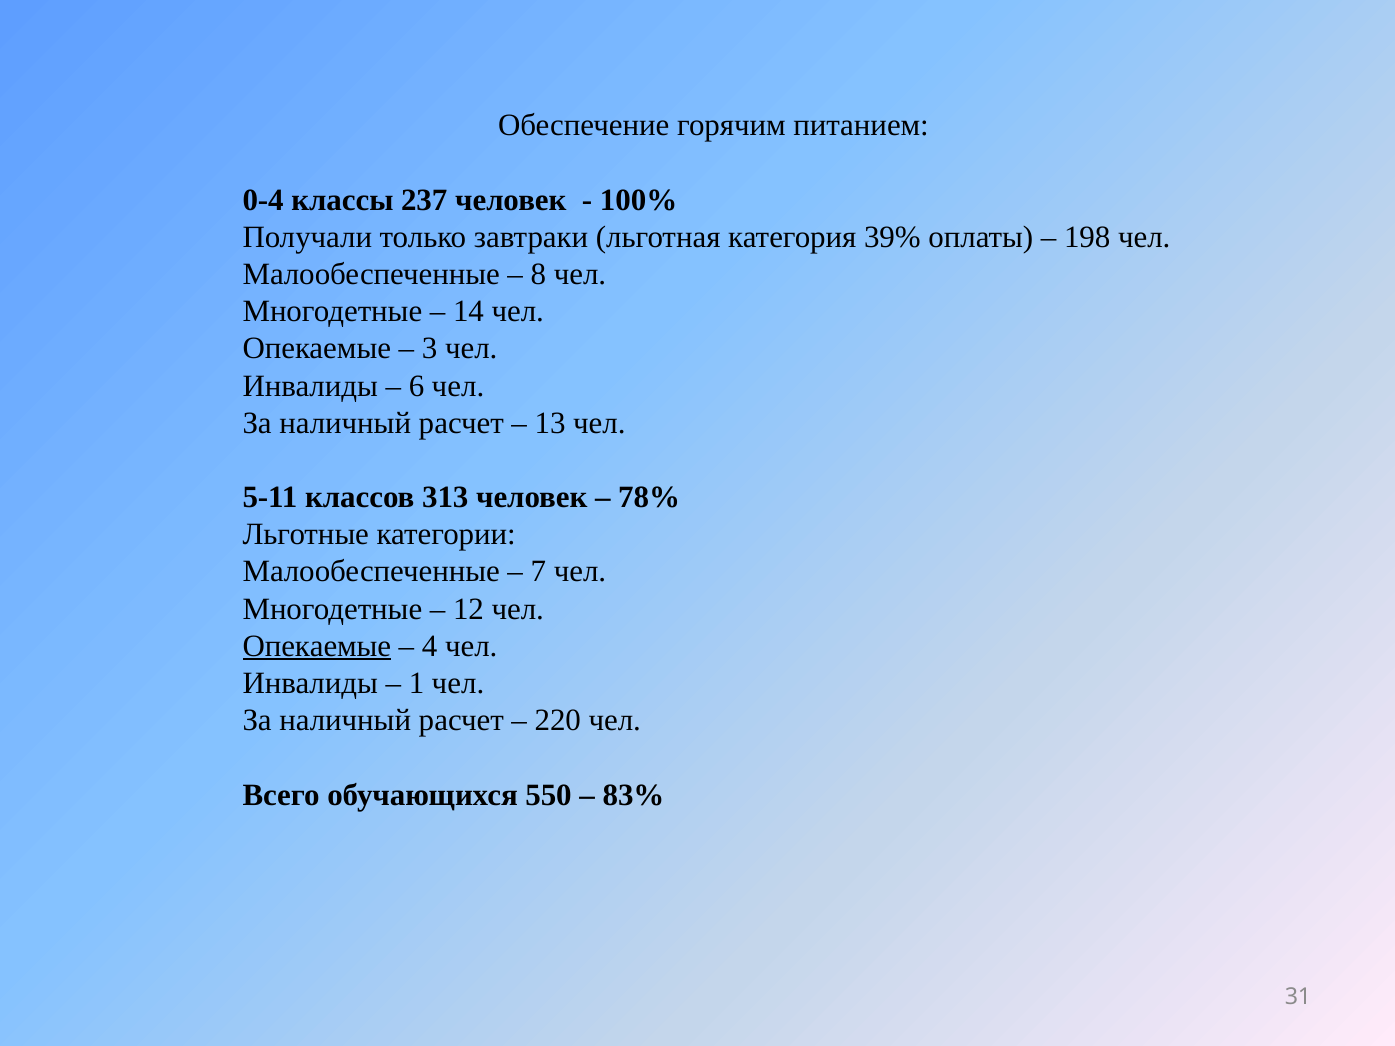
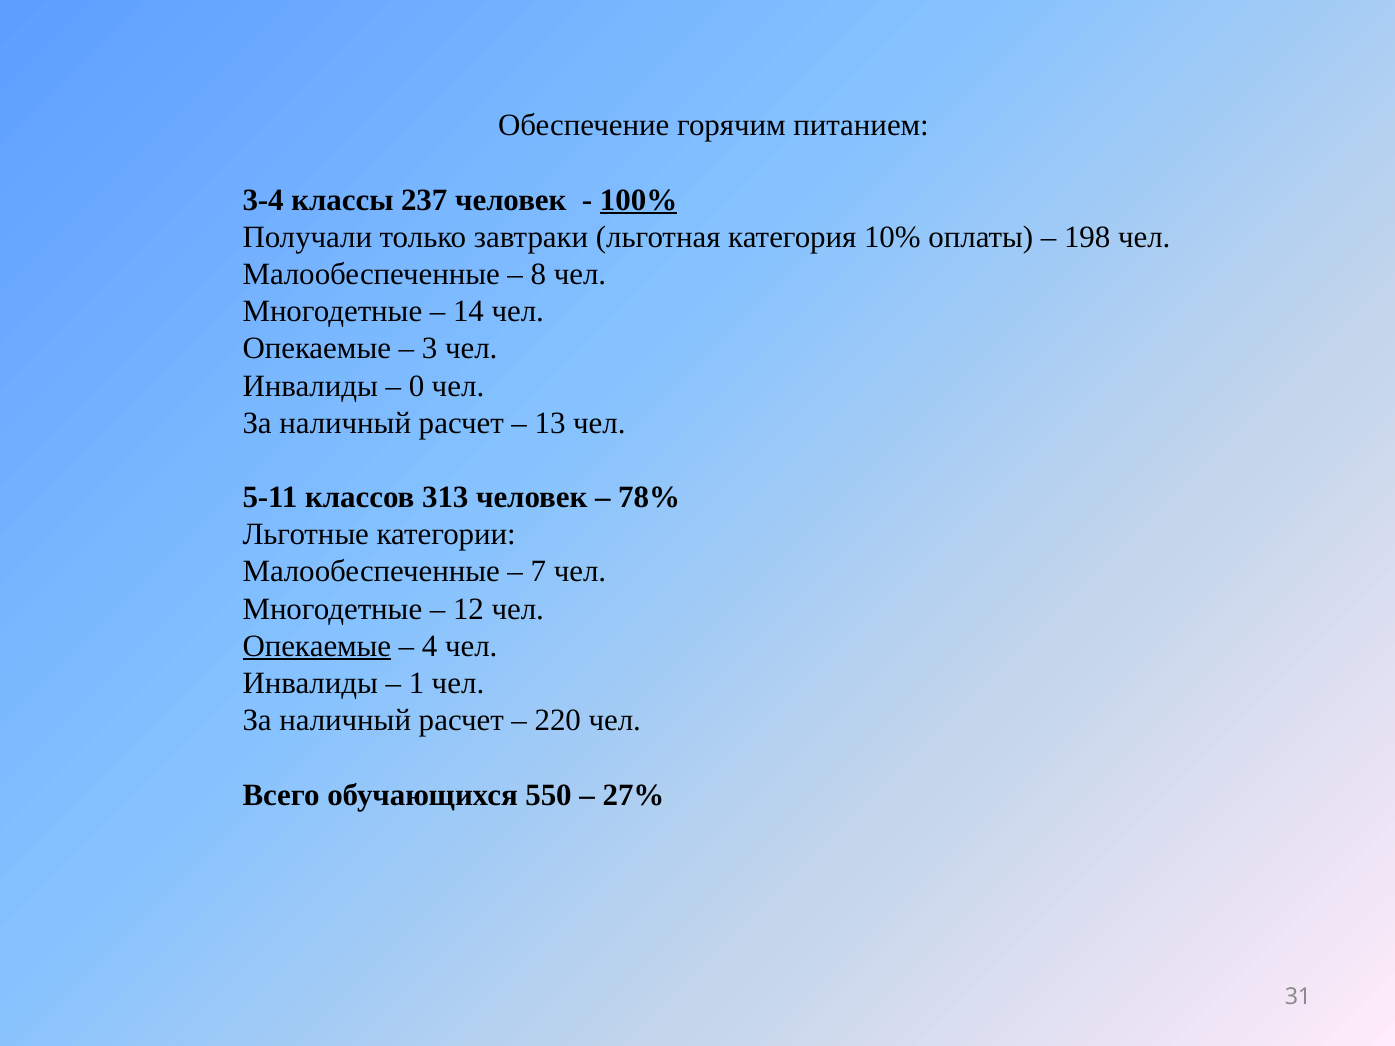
0-4: 0-4 -> 3-4 (263, 200)
100% underline: none -> present (639, 200)
39%: 39% -> 10% (892, 237)
6: 6 -> 0 (417, 386)
83%: 83% -> 27% (634, 795)
